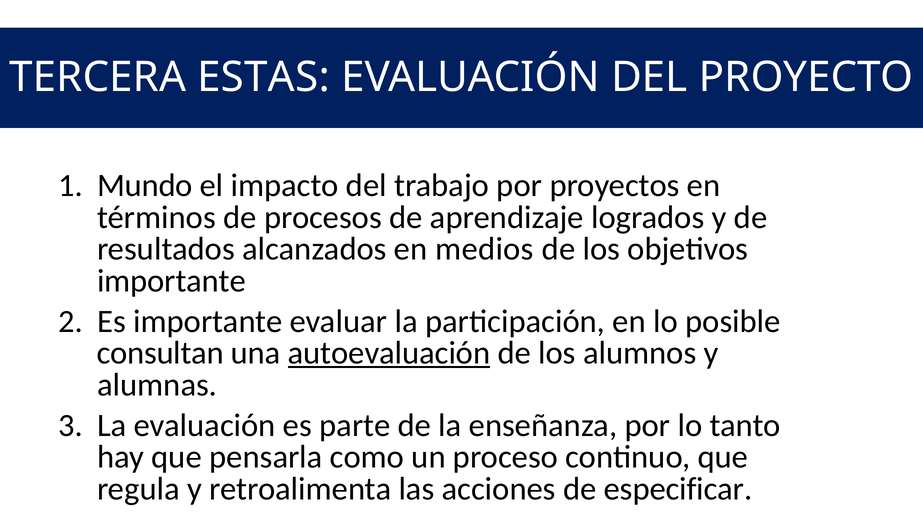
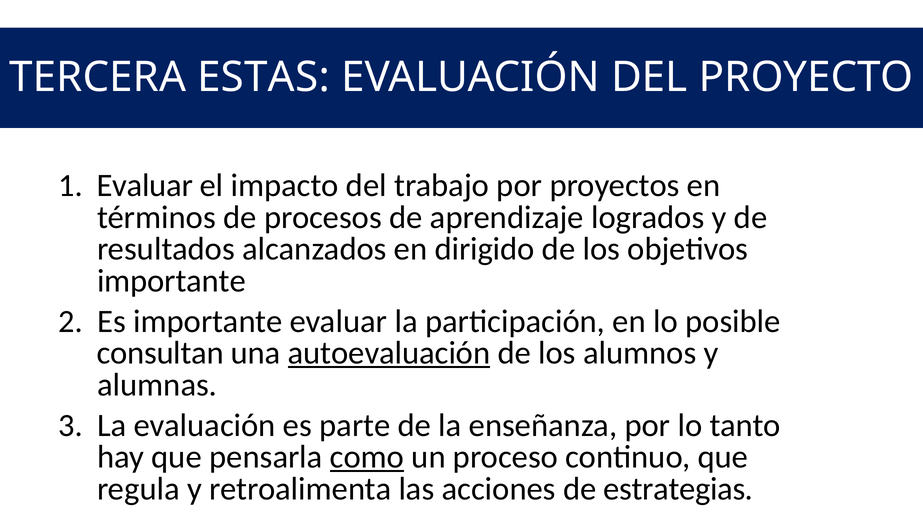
Mundo: Mundo -> Evaluar (145, 186)
medios: medios -> dirigido (485, 249)
como underline: none -> present (367, 457)
especificar: especificar -> estrategias (678, 489)
